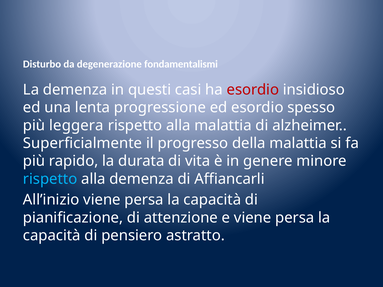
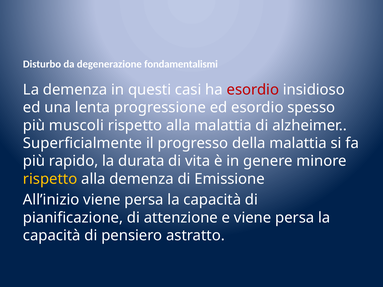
leggera: leggera -> muscoli (76, 125)
rispetto colour: light blue -> yellow (50, 179)
Affiancarli: Affiancarli -> Emissione (230, 179)
